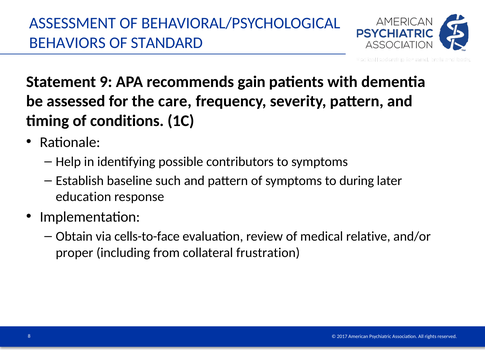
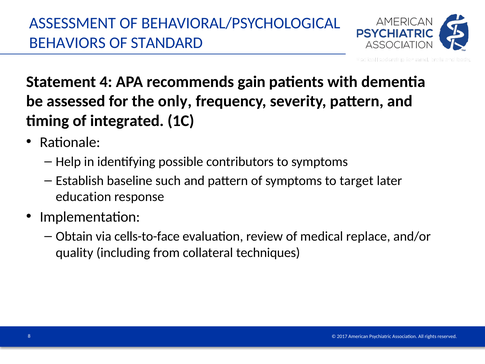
9: 9 -> 4 (106, 82)
care: care -> only (175, 101)
conditions: conditions -> integrated (127, 121)
during: during -> target (357, 181)
relative: relative -> replace (368, 236)
proper: proper -> quality (74, 252)
frustration: frustration -> techniques (268, 252)
